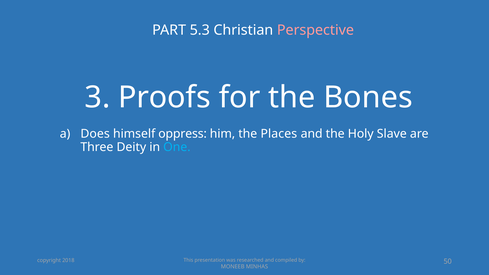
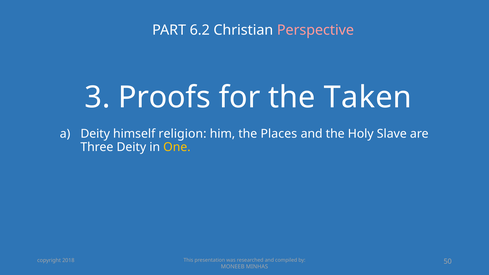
5.3: 5.3 -> 6.2 (200, 30)
Bones: Bones -> Taken (368, 97)
Does: Does -> Deity (95, 134)
oppress: oppress -> religion (182, 134)
One colour: light blue -> yellow (177, 147)
